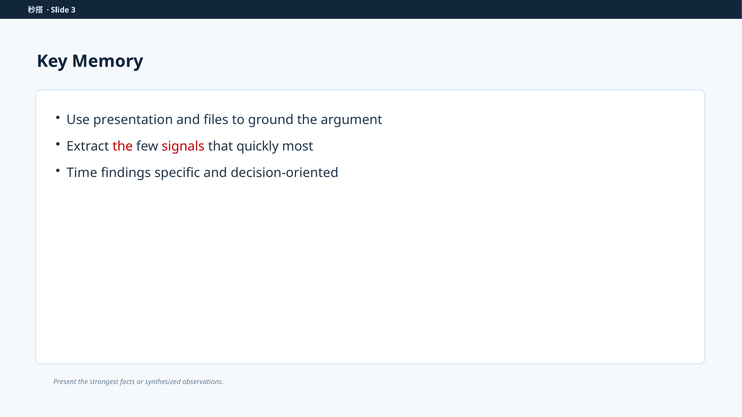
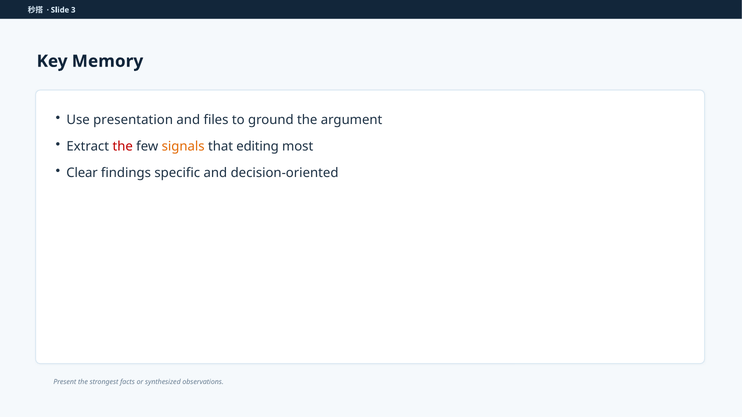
signals colour: red -> orange (183, 147)
quickly: quickly -> editing (258, 147)
Time: Time -> Clear (82, 173)
